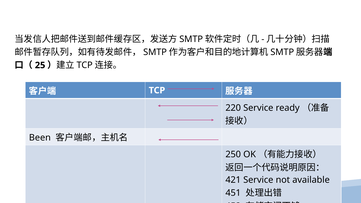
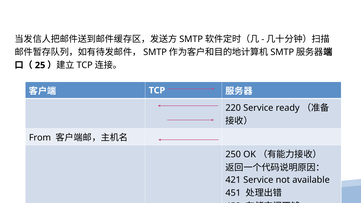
Been: Been -> From (40, 138)
